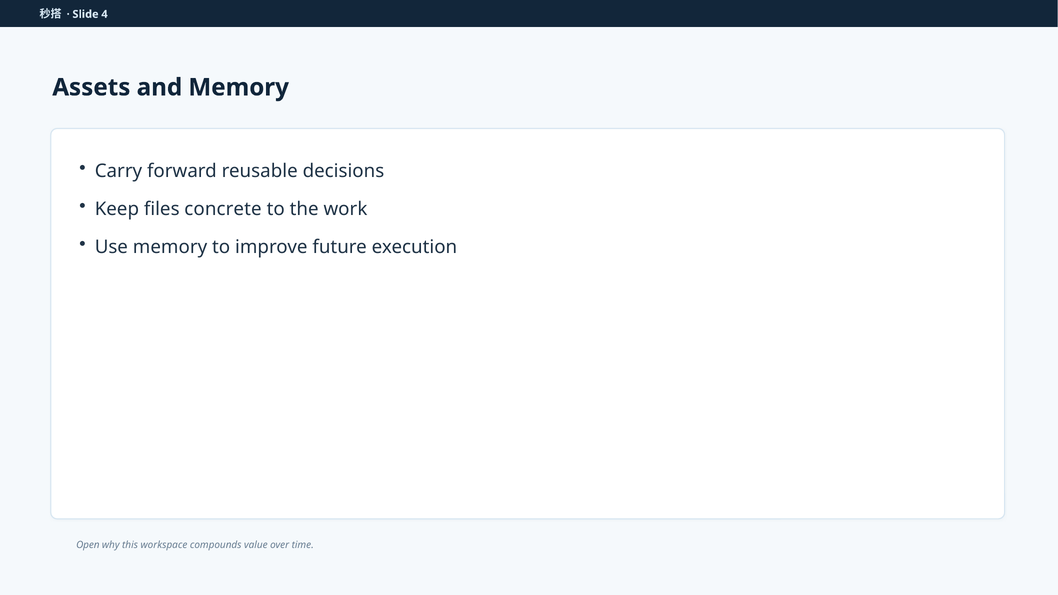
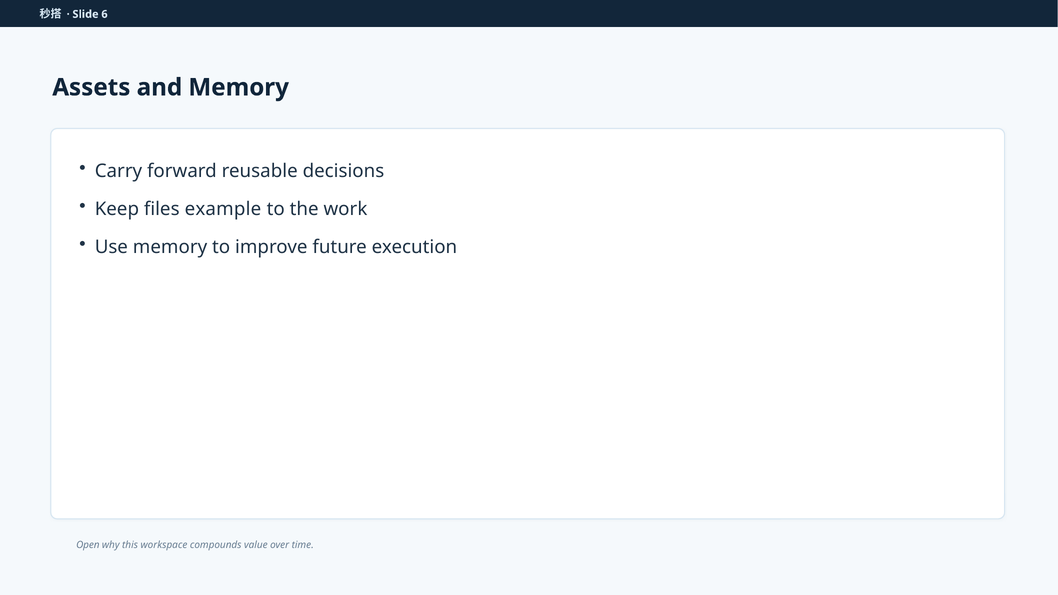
4: 4 -> 6 (104, 14)
concrete: concrete -> example (223, 209)
